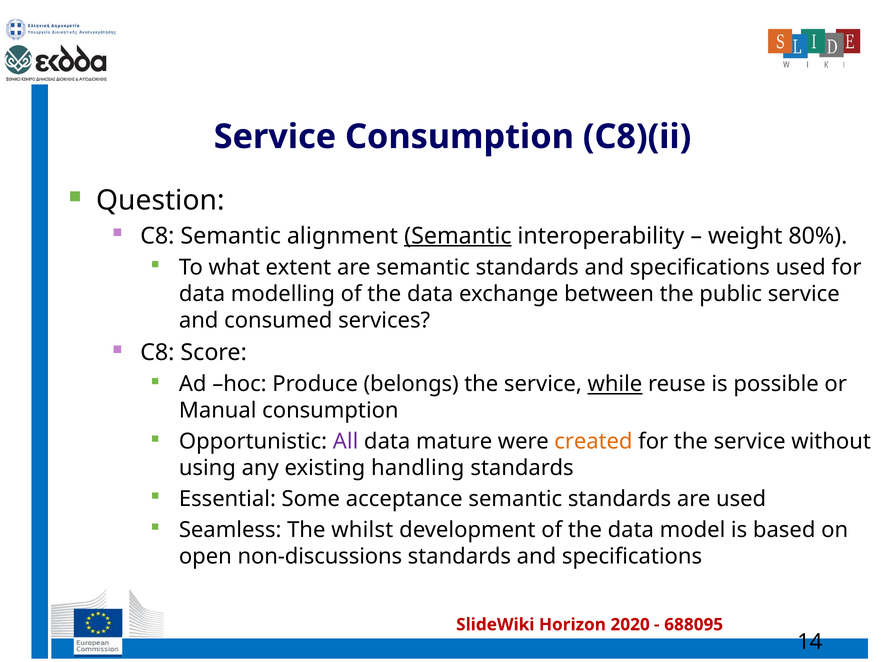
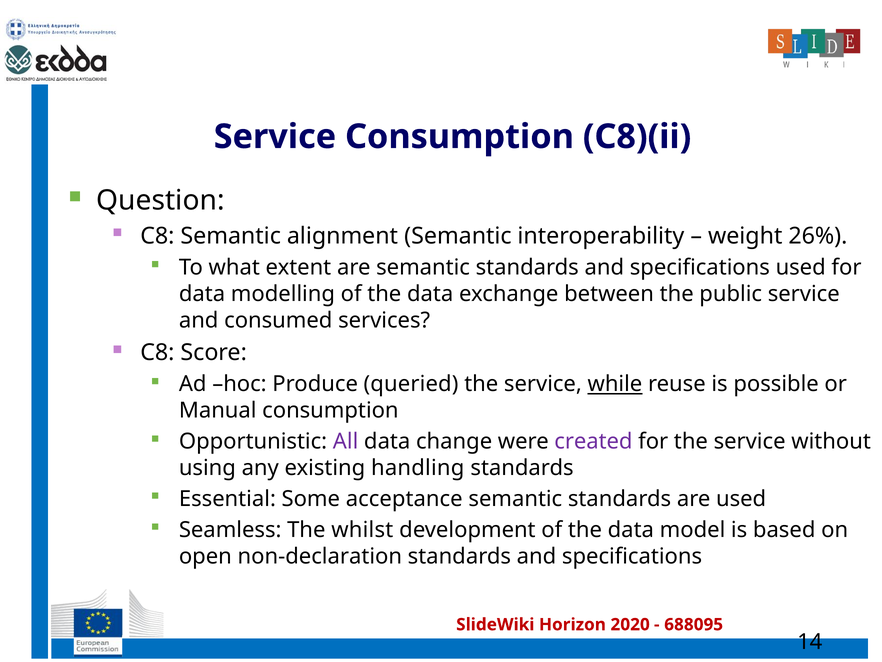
Semantic underline: present -> none (458, 236)
80%: 80% -> 26% (818, 236)
belongs: belongs -> queried (411, 384)
mature: mature -> change (454, 441)
created colour: orange -> purple (593, 441)
non-discussions: non-discussions -> non-declaration (320, 556)
